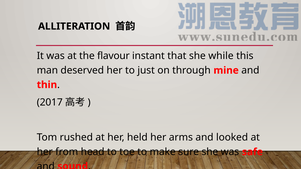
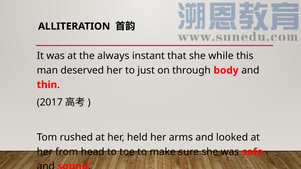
flavour: flavour -> always (113, 56)
mine: mine -> body (226, 70)
